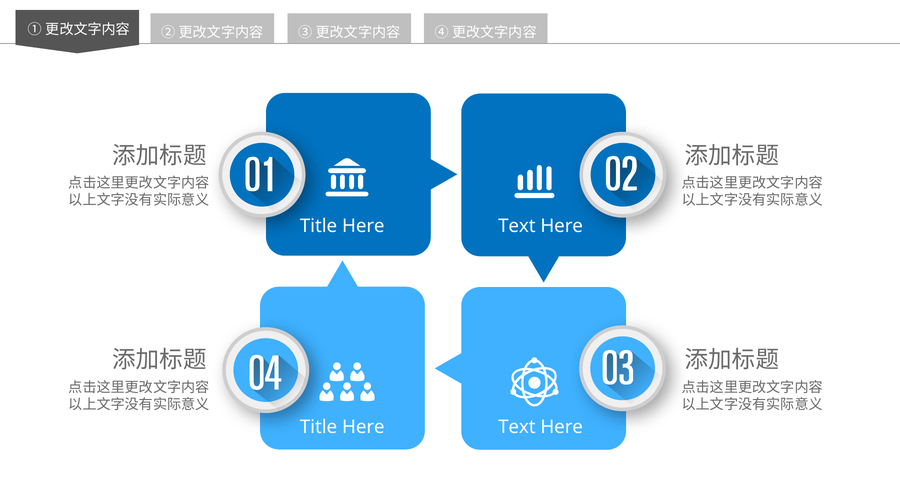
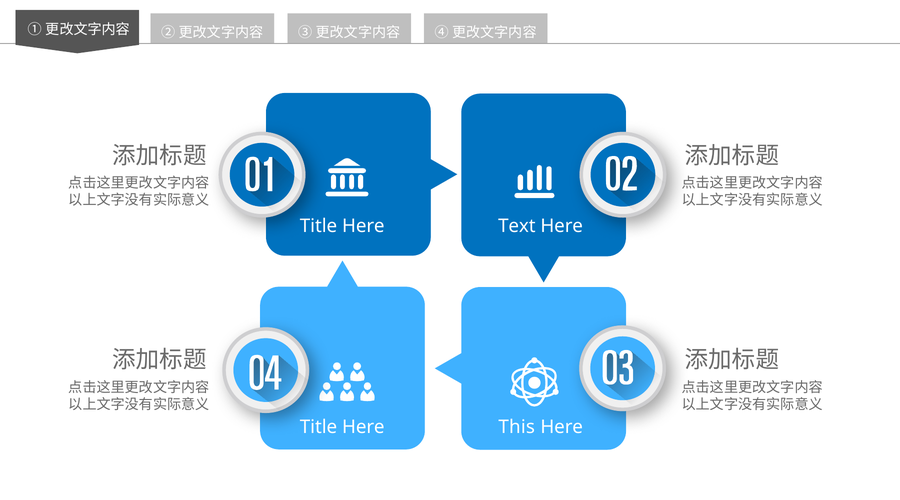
Text: Text -> This (517, 427)
